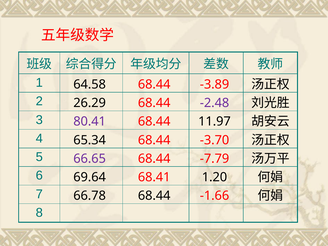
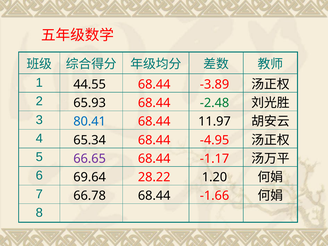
64.58: 64.58 -> 44.55 (90, 84)
26.29: 26.29 -> 65.93 (90, 103)
-2.48 colour: purple -> green (215, 103)
80.41 colour: purple -> blue (90, 122)
-3.70: -3.70 -> -4.95 (215, 140)
-7.79: -7.79 -> -1.17 (215, 159)
68.41: 68.41 -> 28.22 (154, 177)
